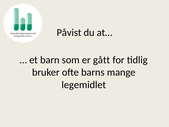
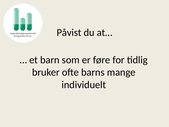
gått: gått -> føre (102, 60)
legemidlet: legemidlet -> individuelt (84, 85)
